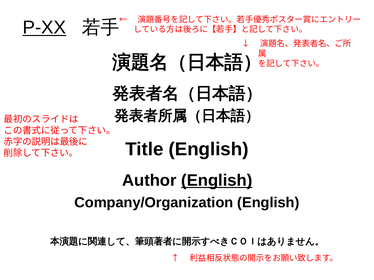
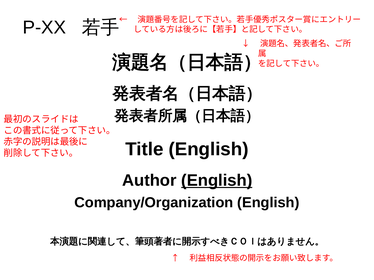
P-XX underline: present -> none (44, 28)
